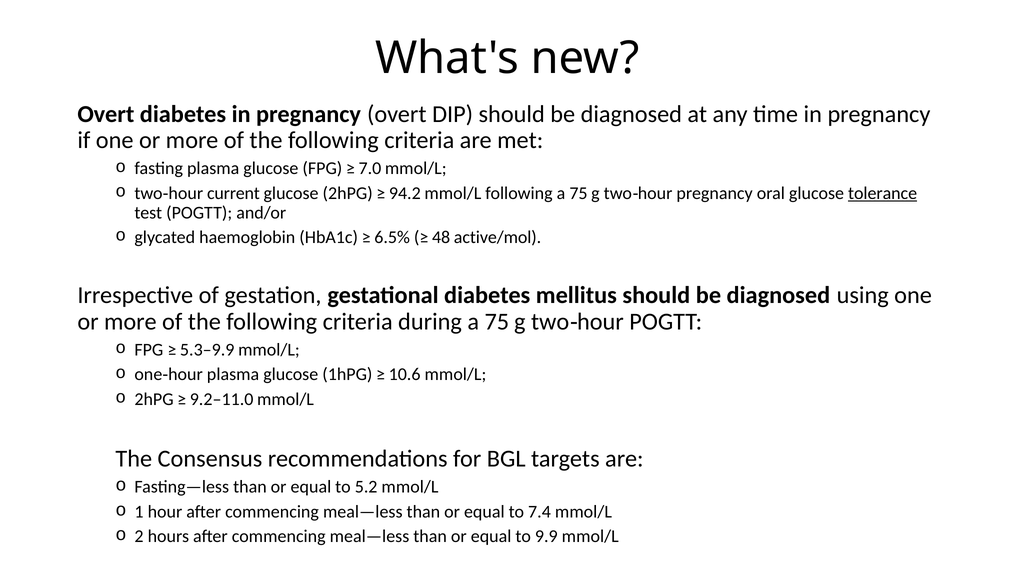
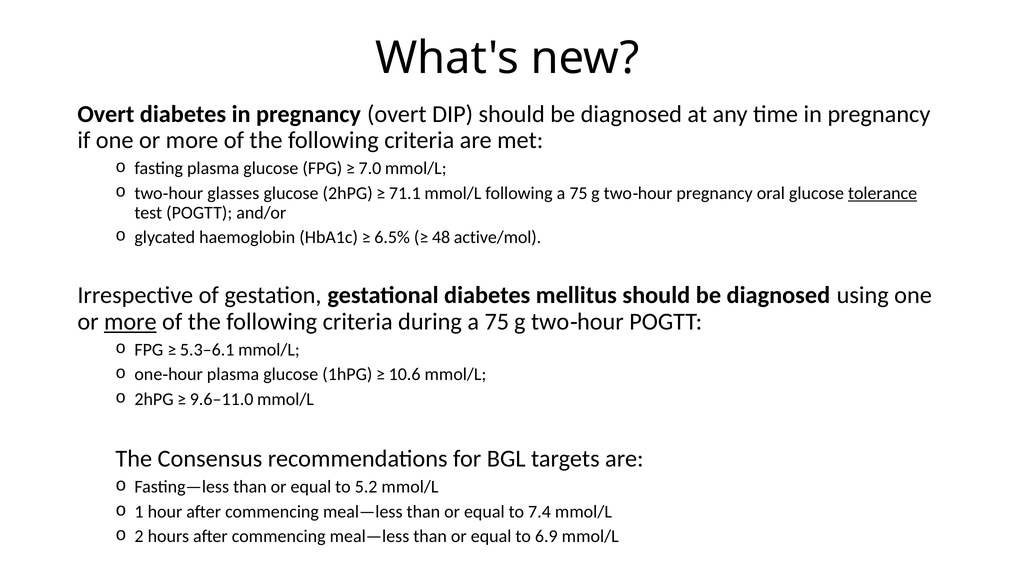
current: current -> glasses (233, 193)
94.2: 94.2 -> 71.1 (405, 193)
more underline: none -> present (130, 322)
5.3–9.9: 5.3–9.9 -> 5.3–6.1 (207, 350)
9.2–11.0: 9.2–11.0 -> 9.6–11.0 (222, 399)
9.9: 9.9 -> 6.9 (546, 536)
